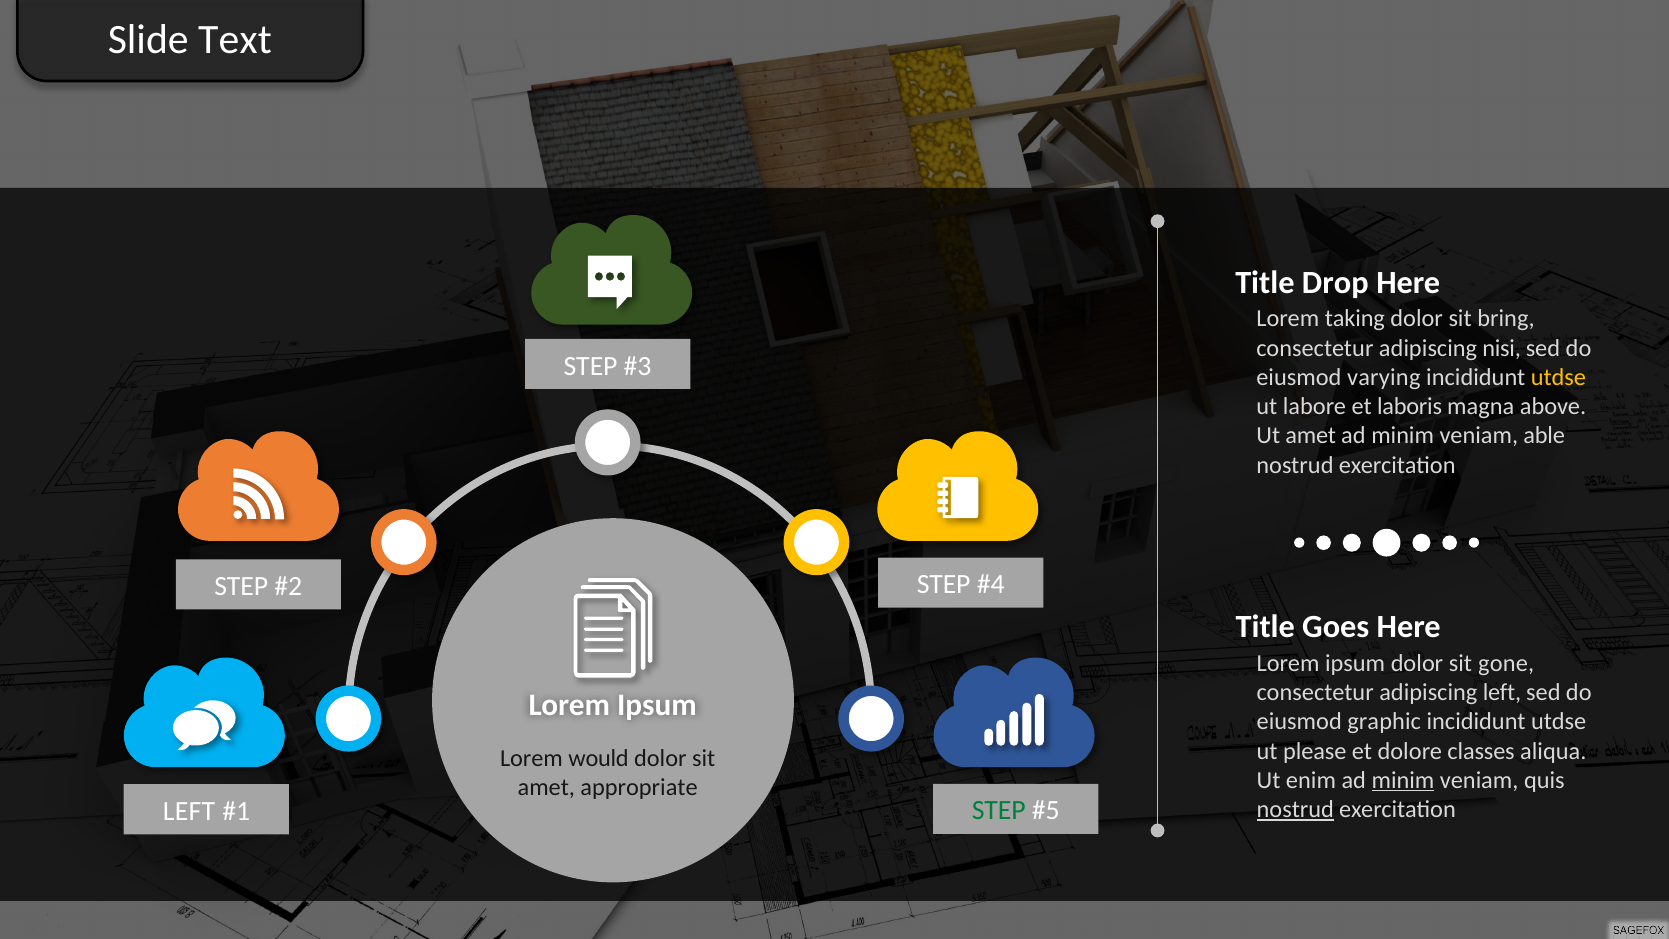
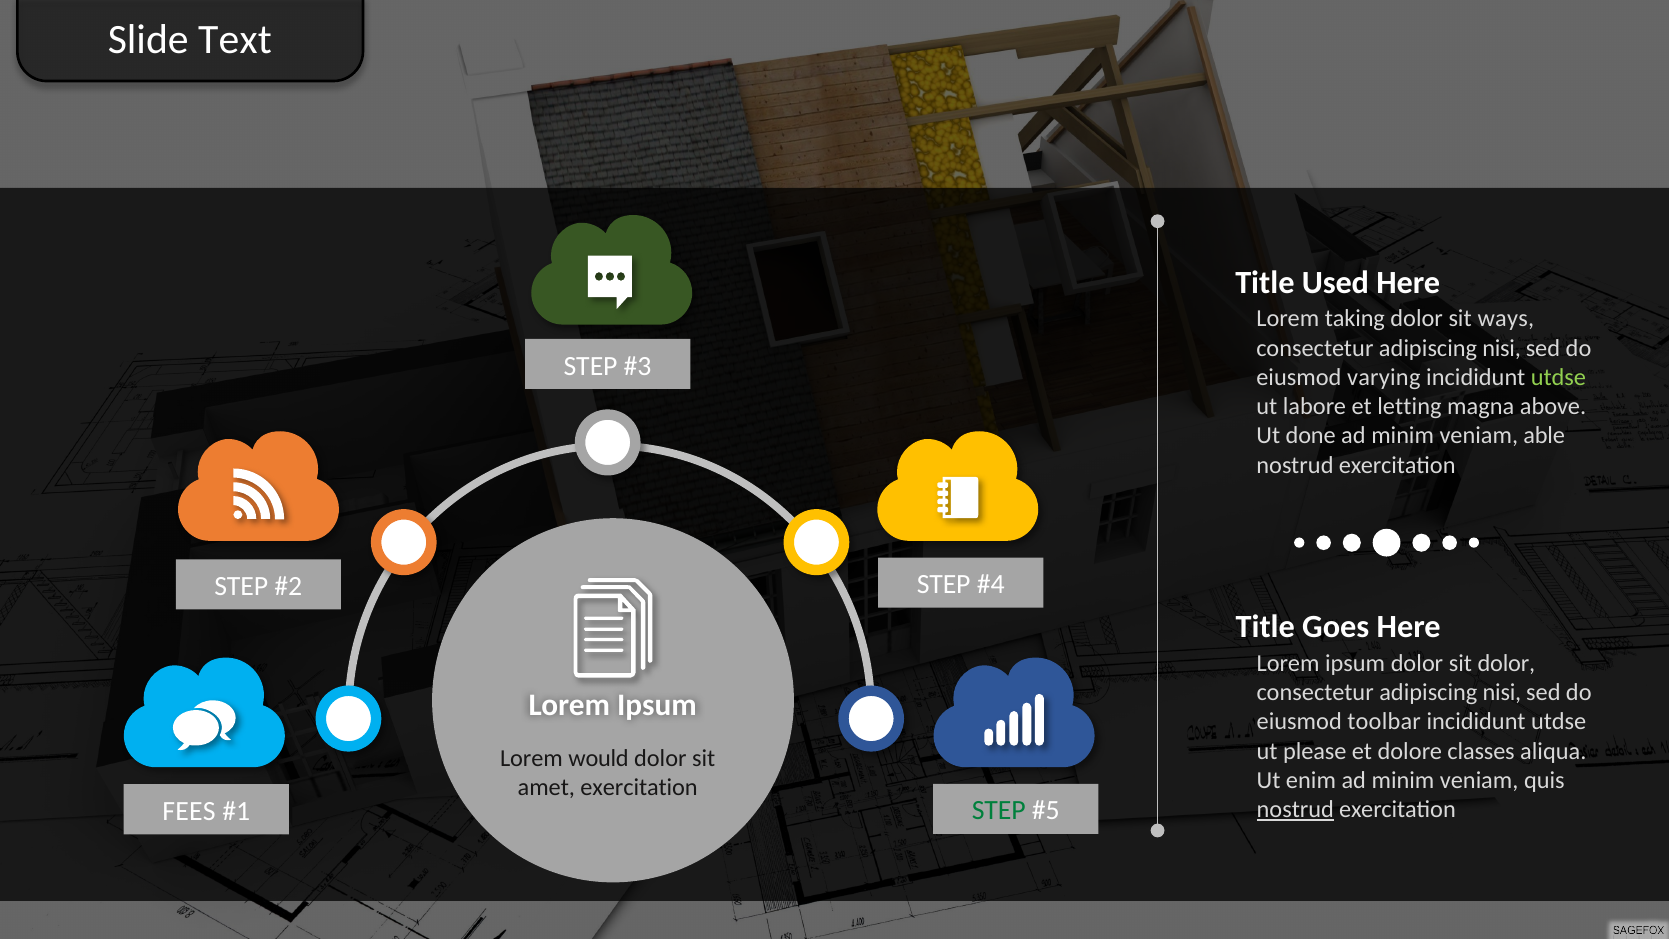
Drop: Drop -> Used (1335, 283)
bring: bring -> ways (1506, 319)
utdse colour: yellow -> light green (1558, 377)
laboris: laboris -> letting (1409, 406)
Ut amet: amet -> done (1311, 436)
sit gone: gone -> dolor (1506, 663)
left: left -> nisi (1502, 692)
graphic: graphic -> toolbar (1384, 722)
minim underline: present -> none (1403, 780)
amet appropriate: appropriate -> exercitation (639, 787)
LEFT: LEFT -> FEES (189, 811)
